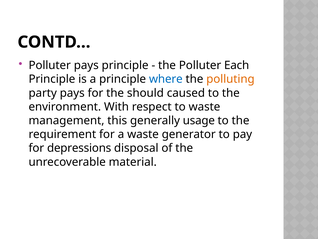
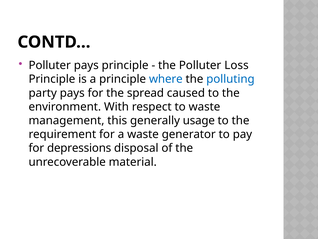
Each: Each -> Loss (237, 65)
polluting colour: orange -> blue (230, 79)
should: should -> spread (145, 93)
